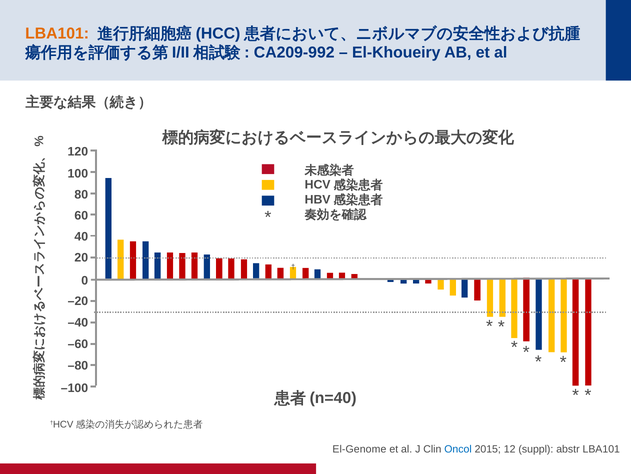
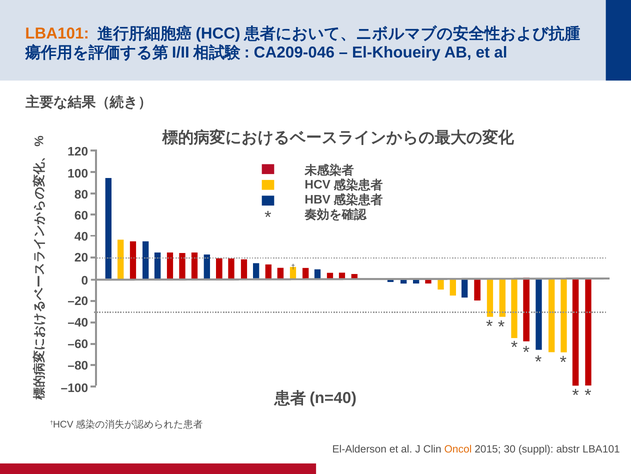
CA209-992: CA209-992 -> CA209-046 (294, 52)
El-Genome: El-Genome -> El-Alderson (359, 449)
Oncol colour: blue -> orange (458, 449)
12: 12 -> 30 (510, 449)
